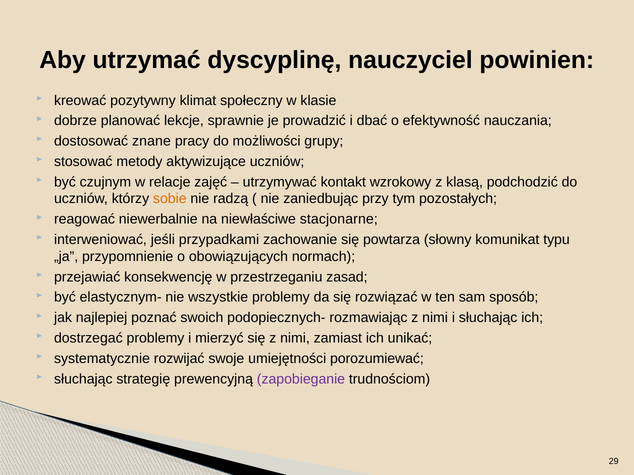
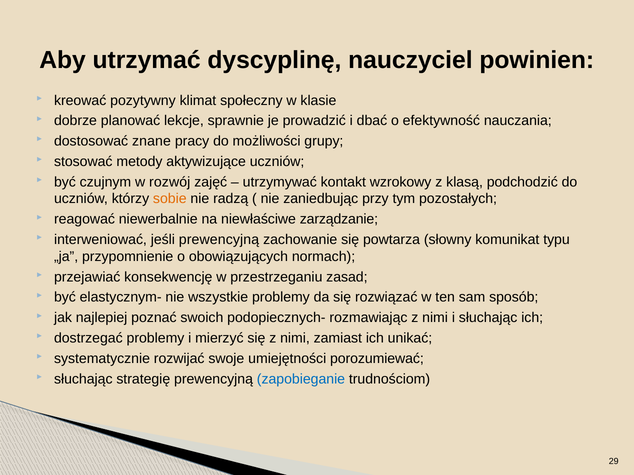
relacje: relacje -> rozwój (170, 182)
stacjonarne: stacjonarne -> zarządzanie (339, 219)
jeśli przypadkami: przypadkami -> prewencyjną (219, 240)
zapobieganie colour: purple -> blue (301, 379)
